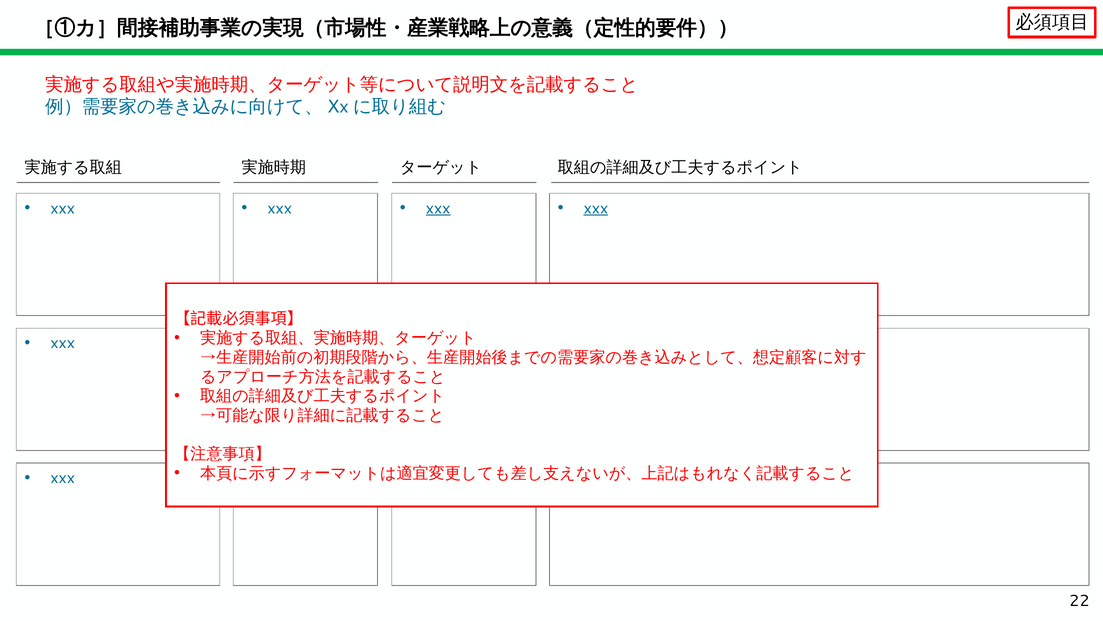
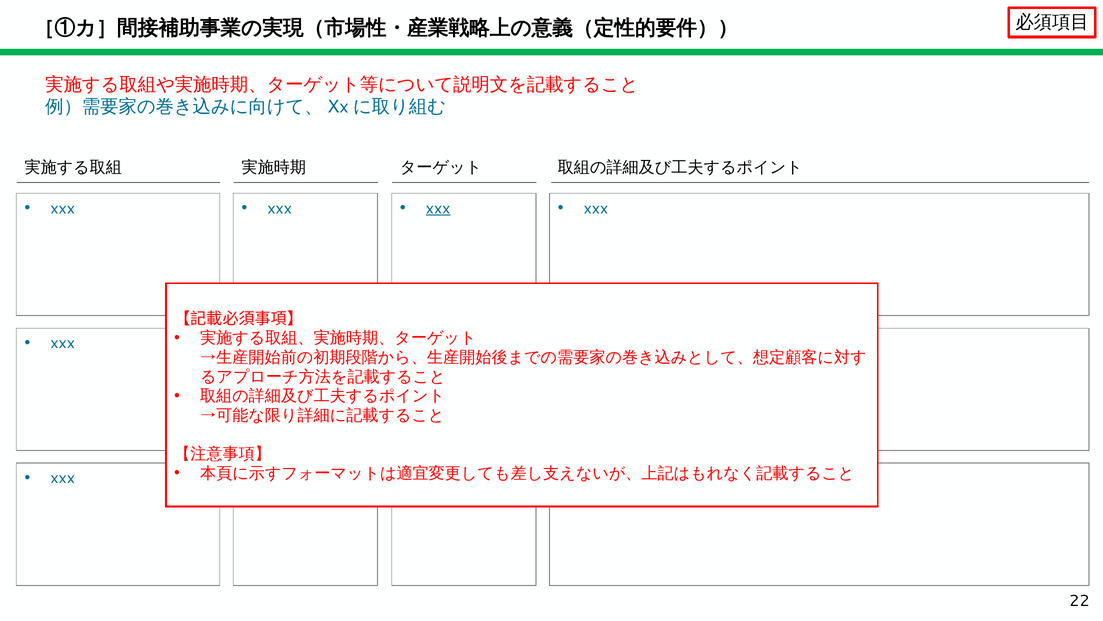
xxx underline: present -> none (596, 208)
